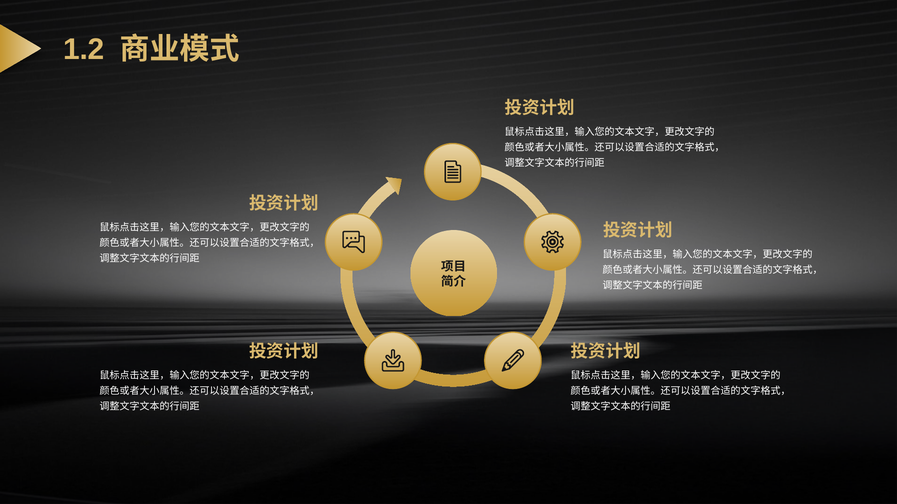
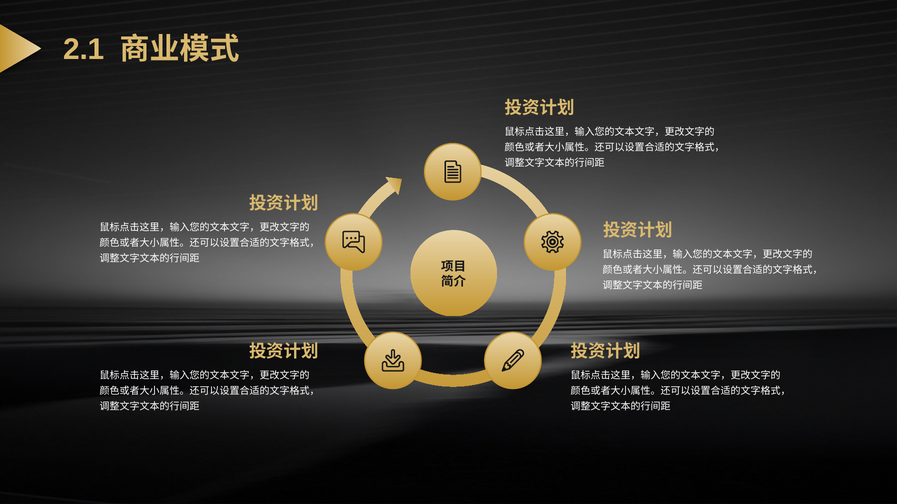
1.2: 1.2 -> 2.1 (84, 49)
